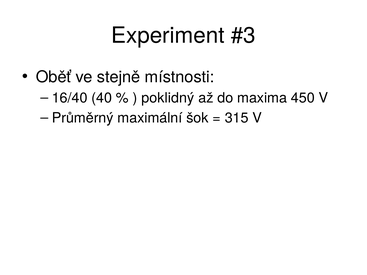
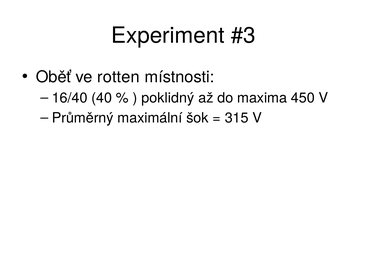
stejně: stejně -> rotten (118, 77)
